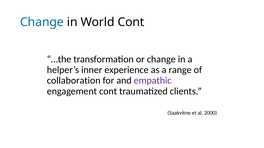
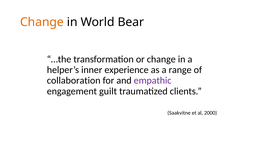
Change colour: blue -> orange (42, 22)
World Cont: Cont -> Bear (131, 22)
engagement cont: cont -> guilt (108, 91)
